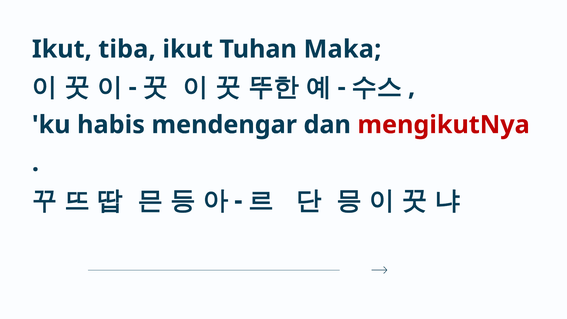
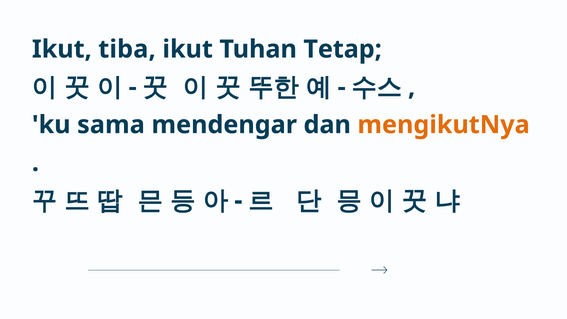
Maka: Maka -> Tetap (343, 49)
habis: habis -> sama (111, 125)
mengikutNya colour: red -> orange (444, 125)
